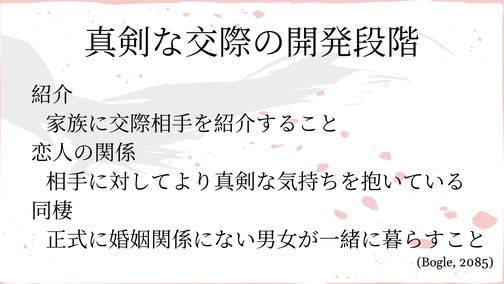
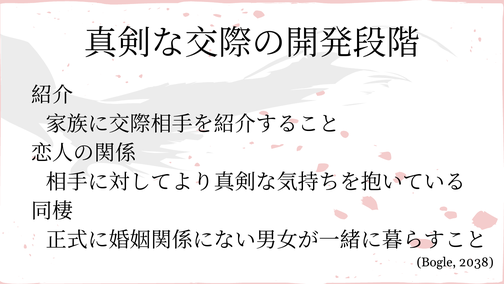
2085: 2085 -> 2038 (476, 262)
